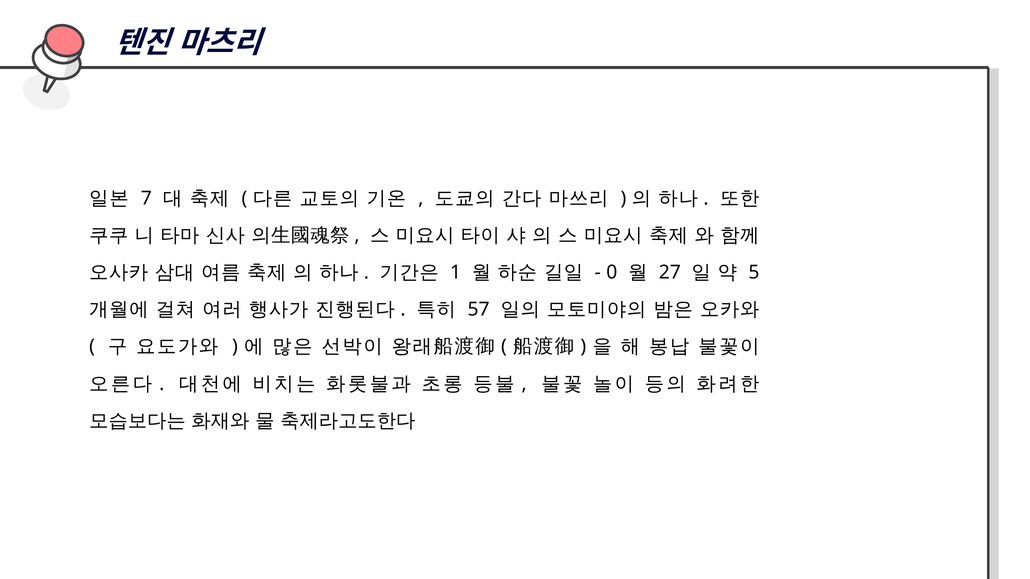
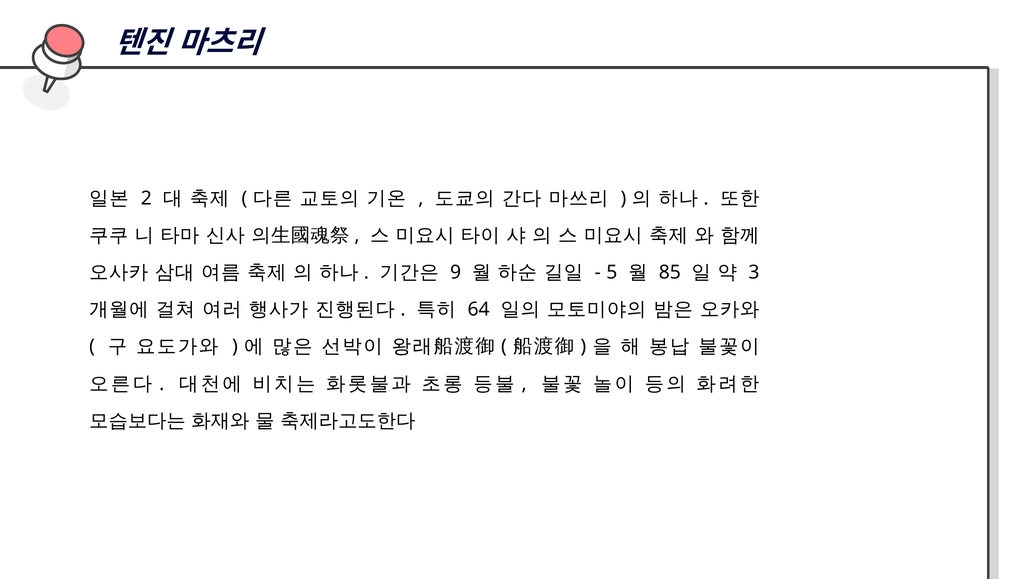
7: 7 -> 2 (146, 199)
1: 1 -> 9 (456, 273)
0: 0 -> 5 (612, 273)
27: 27 -> 85 (670, 273)
5: 5 -> 3 (754, 273)
57: 57 -> 64 (479, 310)
